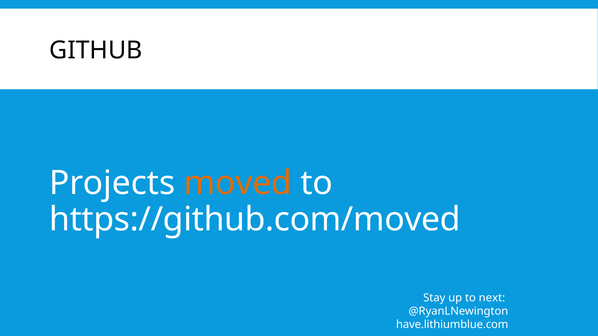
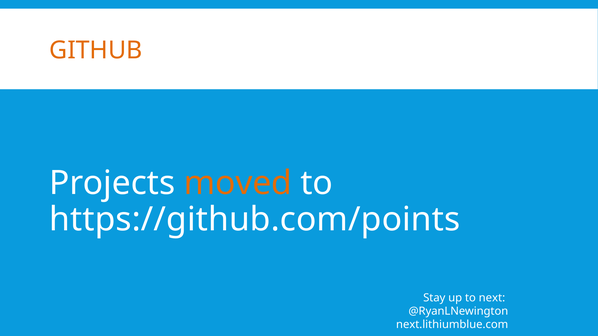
GITHUB colour: black -> orange (96, 50)
https://github.com/moved: https://github.com/moved -> https://github.com/points (255, 220)
have.lithiumblue.com: have.lithiumblue.com -> next.lithiumblue.com (452, 325)
